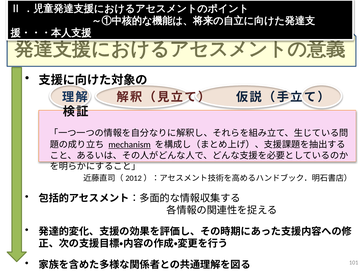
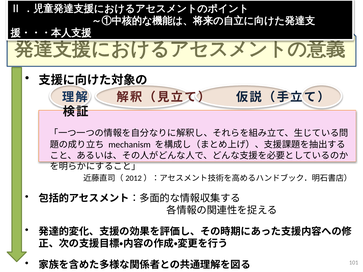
mechanism underline: present -> none (130, 145)
